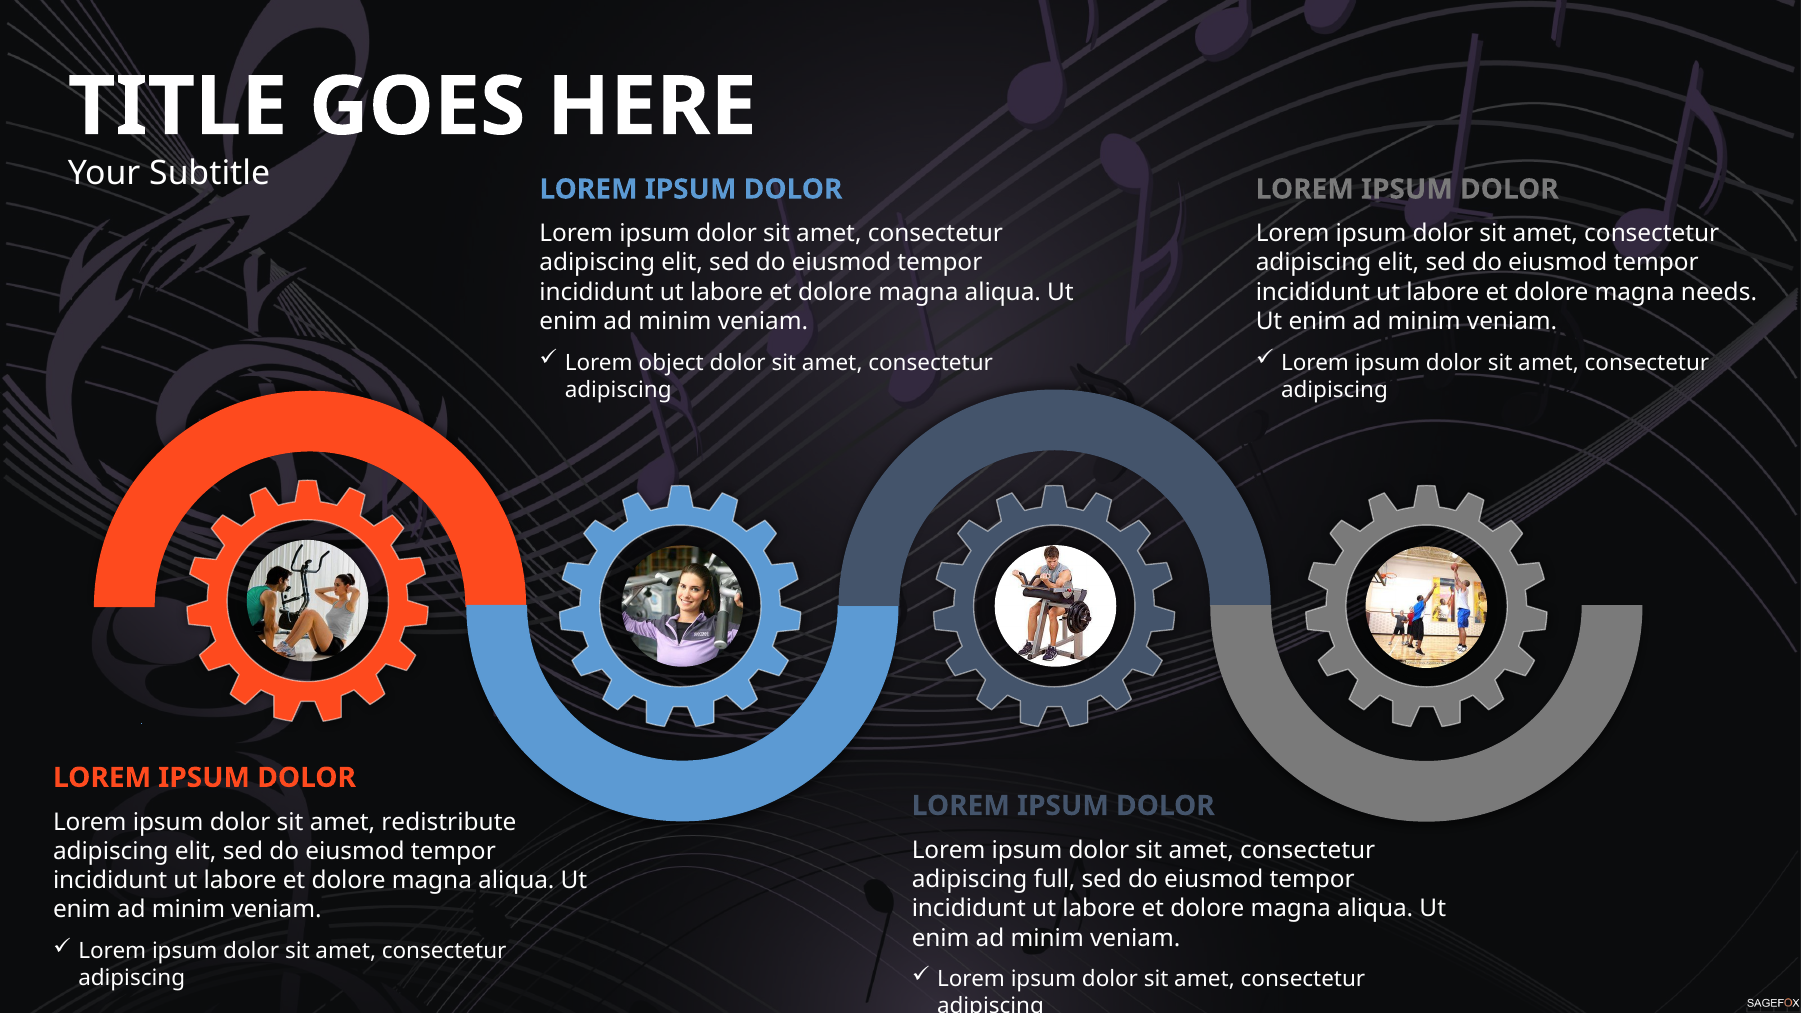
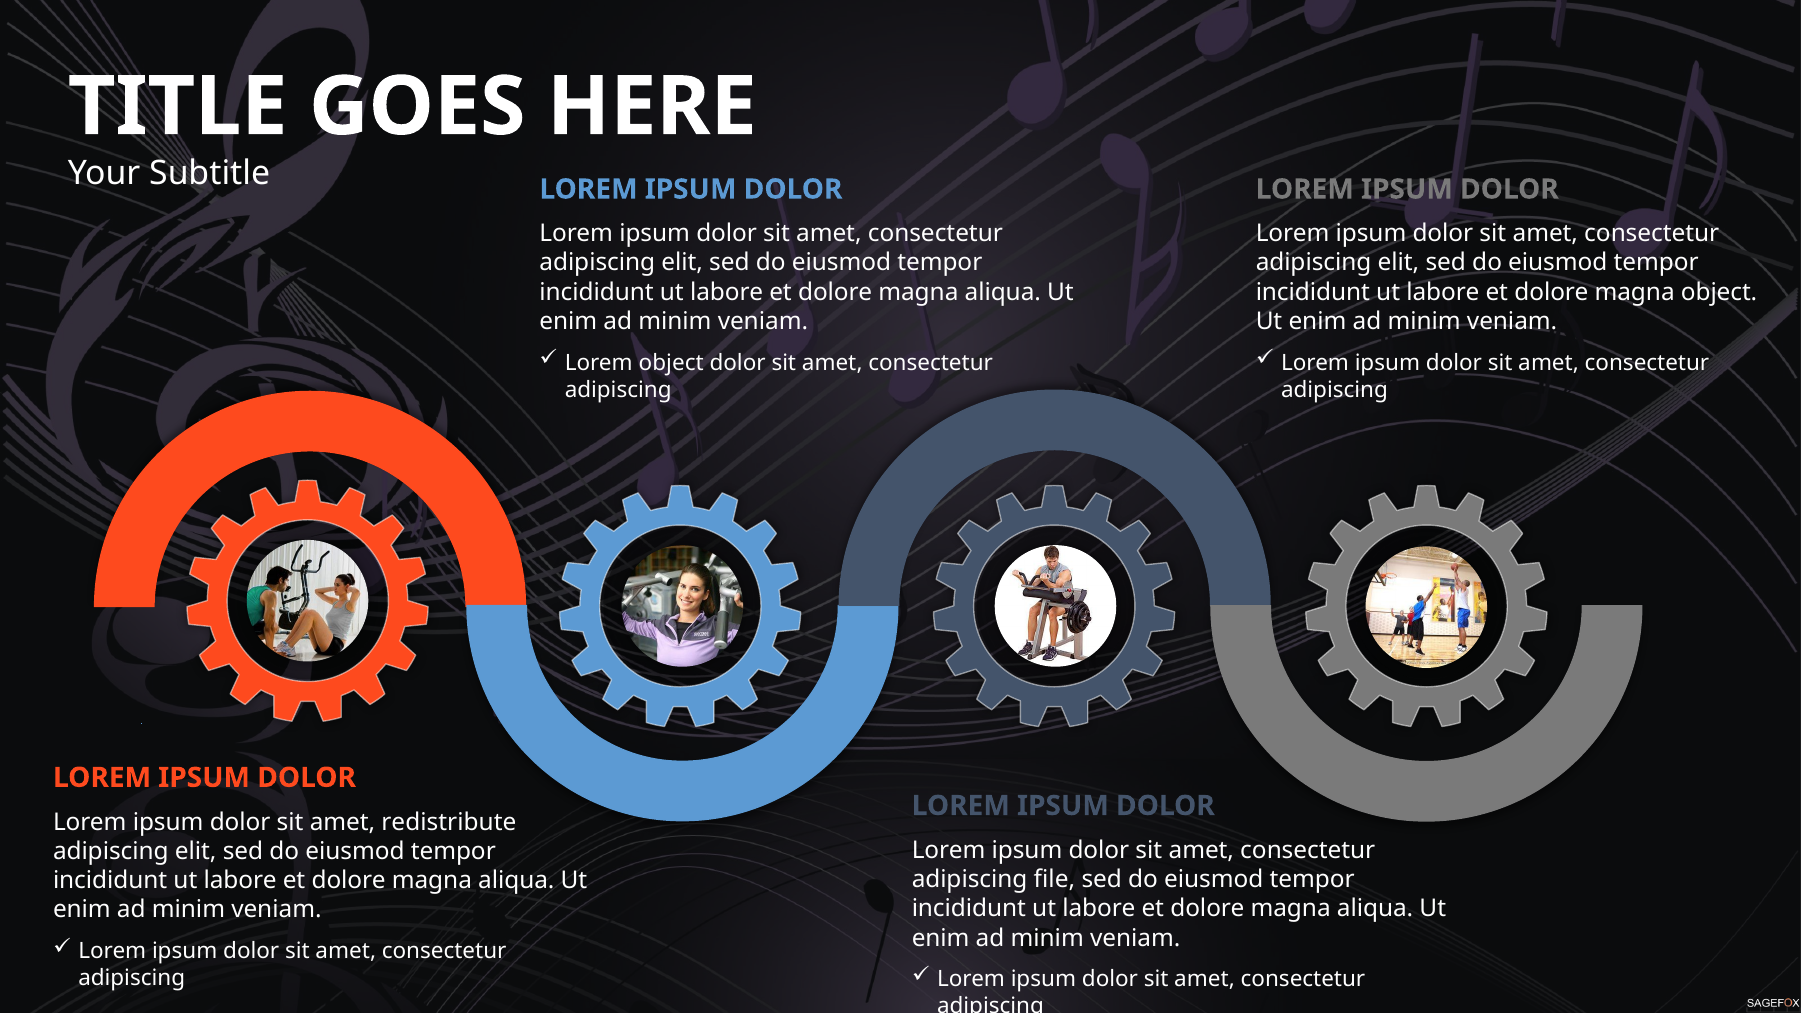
magna needs: needs -> object (1719, 292)
full: full -> file (1054, 879)
